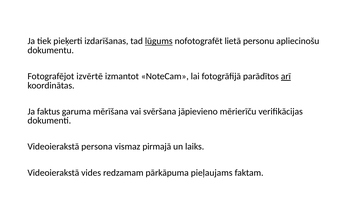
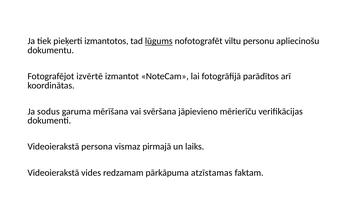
izdarīšanas: izdarīšanas -> izmantotos (106, 41)
lietā: lietā -> viltu (233, 41)
arī underline: present -> none (286, 76)
faktus: faktus -> sodus (48, 112)
pieļaujams: pieļaujams -> atzīstamas (212, 173)
